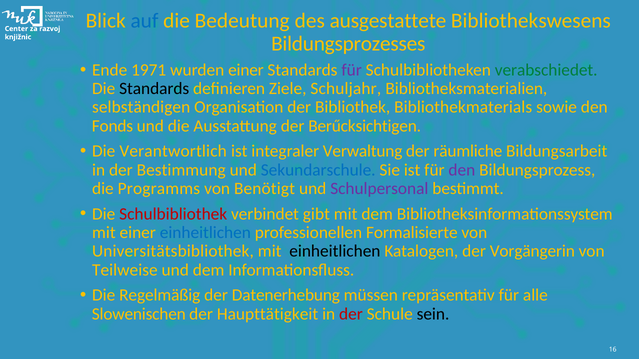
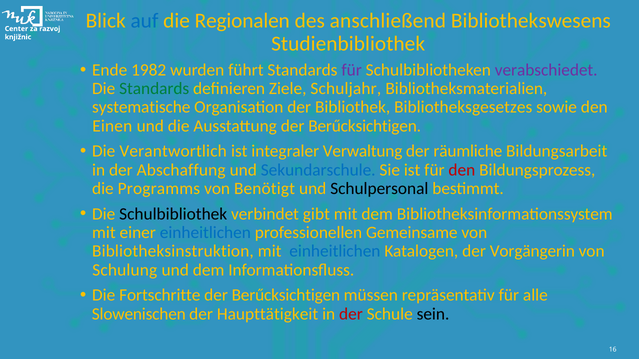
Bedeutung: Bedeutung -> Regionalen (242, 21)
ausgestattete: ausgestattete -> anschließend (388, 21)
Bildungsprozesses: Bildungsprozesses -> Studienbibliothek (348, 44)
1971: 1971 -> 1982 (149, 70)
wurden einer: einer -> führt (246, 70)
verabschiedet colour: green -> purple (546, 70)
Standards colour: black -> green (154, 89)
selbständigen: selbständigen -> systematische (141, 107)
Bibliothekmaterials: Bibliothekmaterials -> Bibliotheksgesetzes (463, 107)
Fonds: Fonds -> Einen (112, 126)
Bestimmung: Bestimmung -> Abschaffung (181, 170)
den colour: purple -> red (462, 170)
Schulpersonal colour: purple -> black (379, 189)
Schulbibliothek colour: red -> black (173, 214)
Formalisierte: Formalisierte -> Gemeinsame (412, 233)
Universitätsbibliothek: Universitätsbibliothek -> Bibliotheksinstruktion (173, 251)
einheitlichen colour: black -> blue (335, 251)
Teilweise: Teilweise -> Schulung (125, 270)
Regelmäßig: Regelmäßig -> Fortschritte (160, 295)
Datenerhebung: Datenerhebung -> Berűcksichtigen (286, 295)
